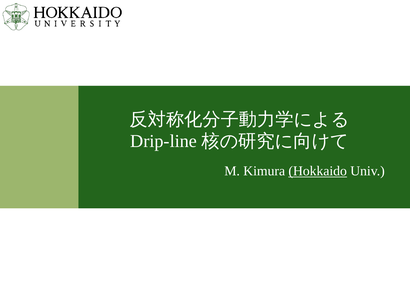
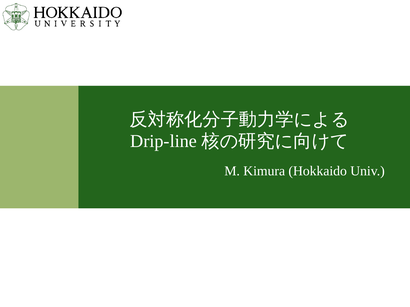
Hokkaido underline: present -> none (318, 171)
